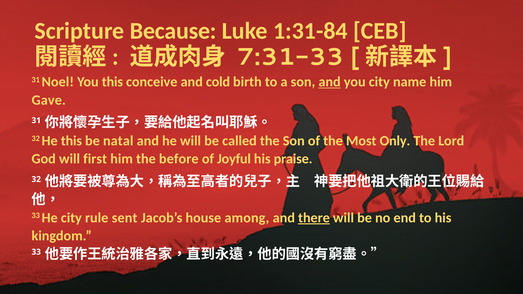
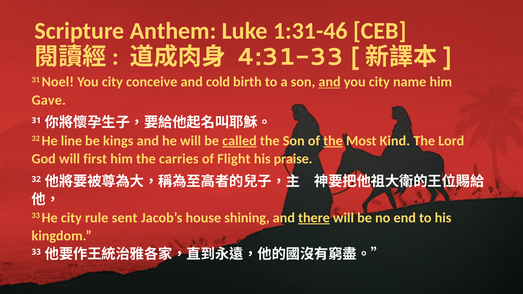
Because: Because -> Anthem (173, 31)
1:31-84: 1:31-84 -> 1:31-46 (310, 31)
7:31-33: 7:31-33 -> 4:31-33 (290, 57)
this: this -> city (112, 82)
He this: this -> line (71, 141)
natal: natal -> kings (118, 141)
called underline: none -> present (239, 141)
the underline: none -> present (333, 141)
Only: Only -> Kind (395, 141)
before: before -> carries (179, 159)
Joyful: Joyful -> Flight (234, 159)
among: among -> shining (247, 218)
